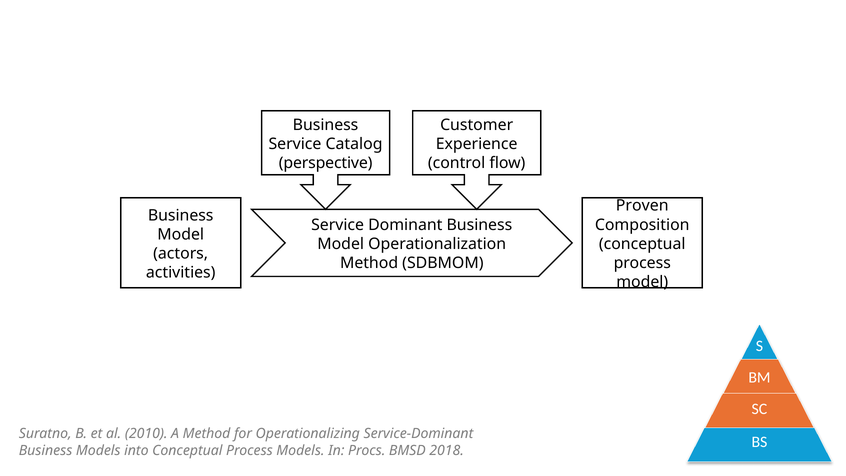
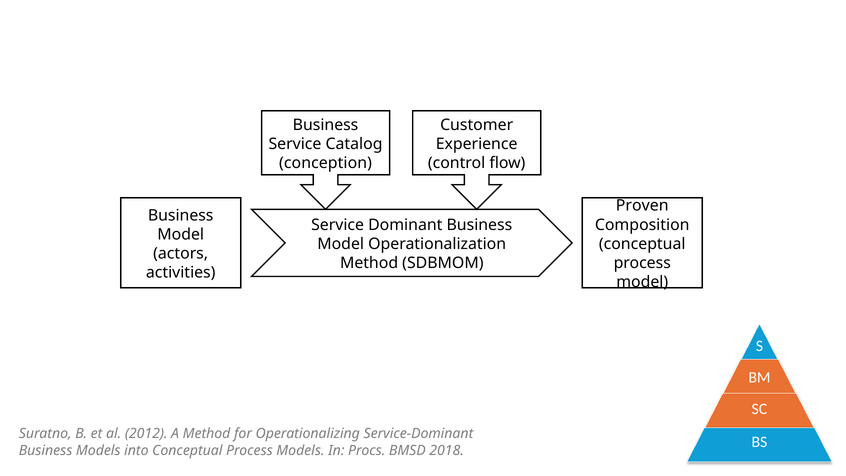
perspective: perspective -> conception (326, 163)
2010: 2010 -> 2012 (146, 434)
